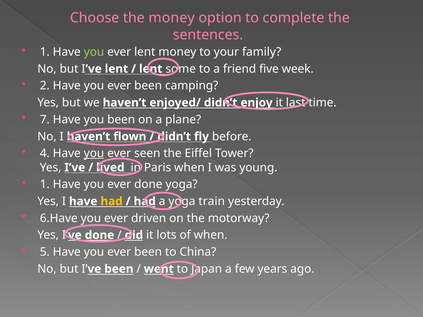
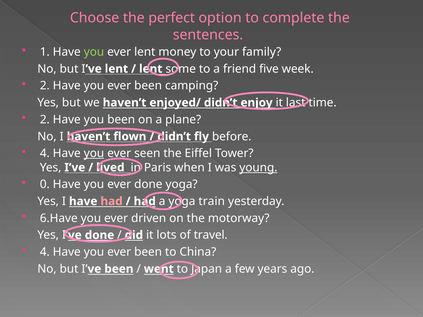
the money: money -> perfect (172, 18)
7: 7 -> 2 (45, 120)
young underline: none -> present (258, 168)
1: 1 -> 0 (45, 185)
had colour: yellow -> pink (112, 201)
of when: when -> travel (211, 235)
5: 5 -> 4 (45, 252)
